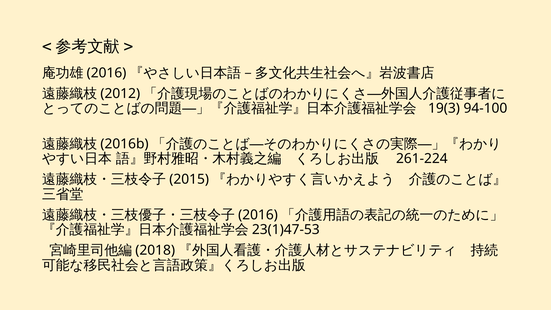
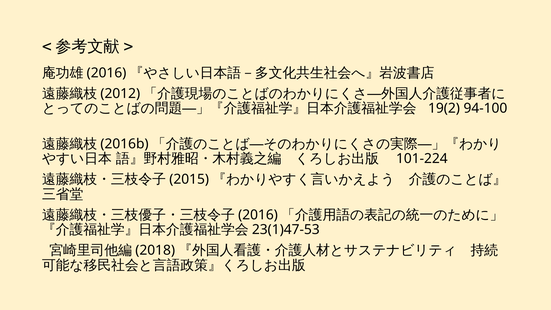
19(3: 19(3 -> 19(2 (444, 108)
261-224: 261-224 -> 101-224 (422, 159)
